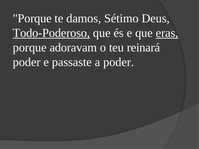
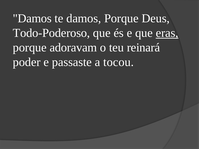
Porque: Porque -> Damos (32, 18)
damos Sétimo: Sétimo -> Porque (121, 18)
Todo-Poderoso underline: present -> none (51, 33)
a poder: poder -> tocou (119, 62)
